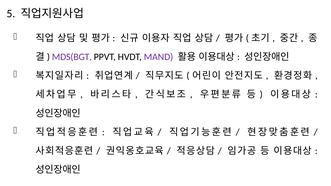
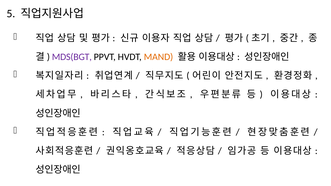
MAND colour: purple -> orange (158, 57)
